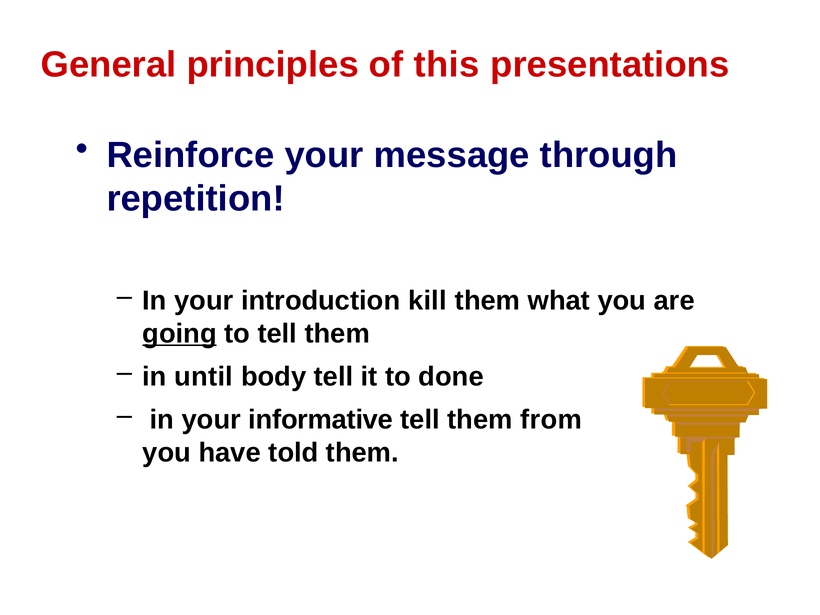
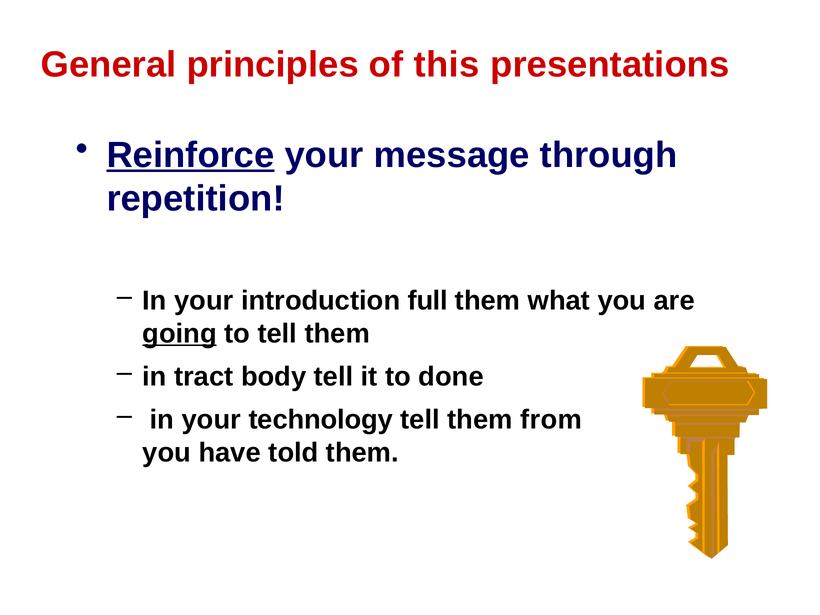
Reinforce underline: none -> present (191, 155)
kill: kill -> full (428, 301)
until: until -> tract (204, 377)
informative: informative -> technology (321, 420)
